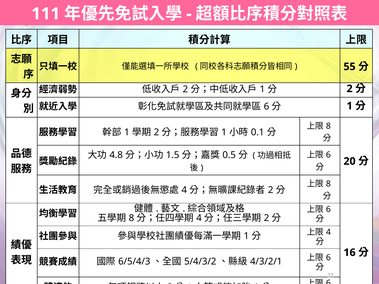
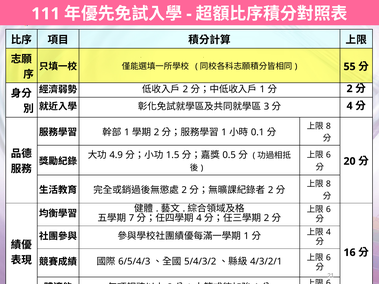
6: 6 -> 3 (267, 107)
1: 1 -> 4 (350, 106)
4.8: 4.8 -> 4.9 (116, 155)
4: 4 -> 2 (184, 190)
8: 8 -> 7 (131, 218)
